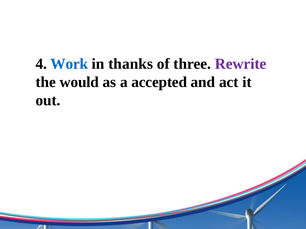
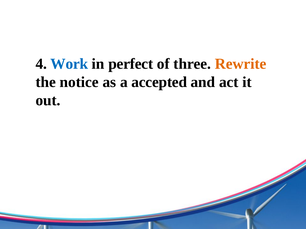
thanks: thanks -> perfect (131, 64)
Rewrite colour: purple -> orange (241, 64)
would: would -> notice (79, 82)
